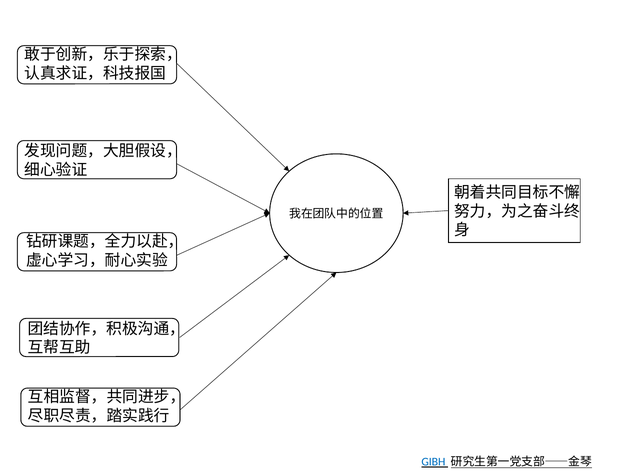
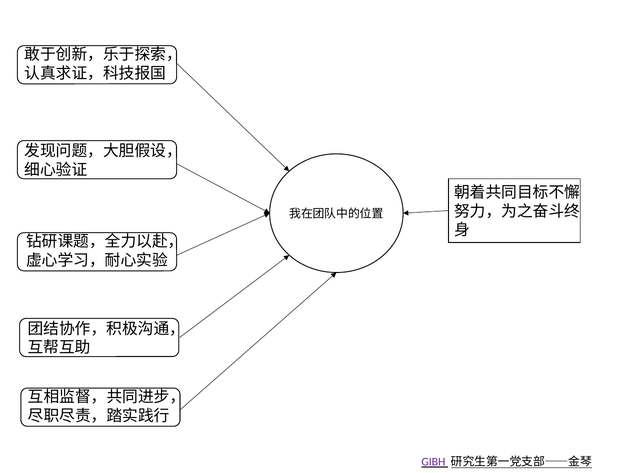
GIBH colour: blue -> purple (433, 462)
